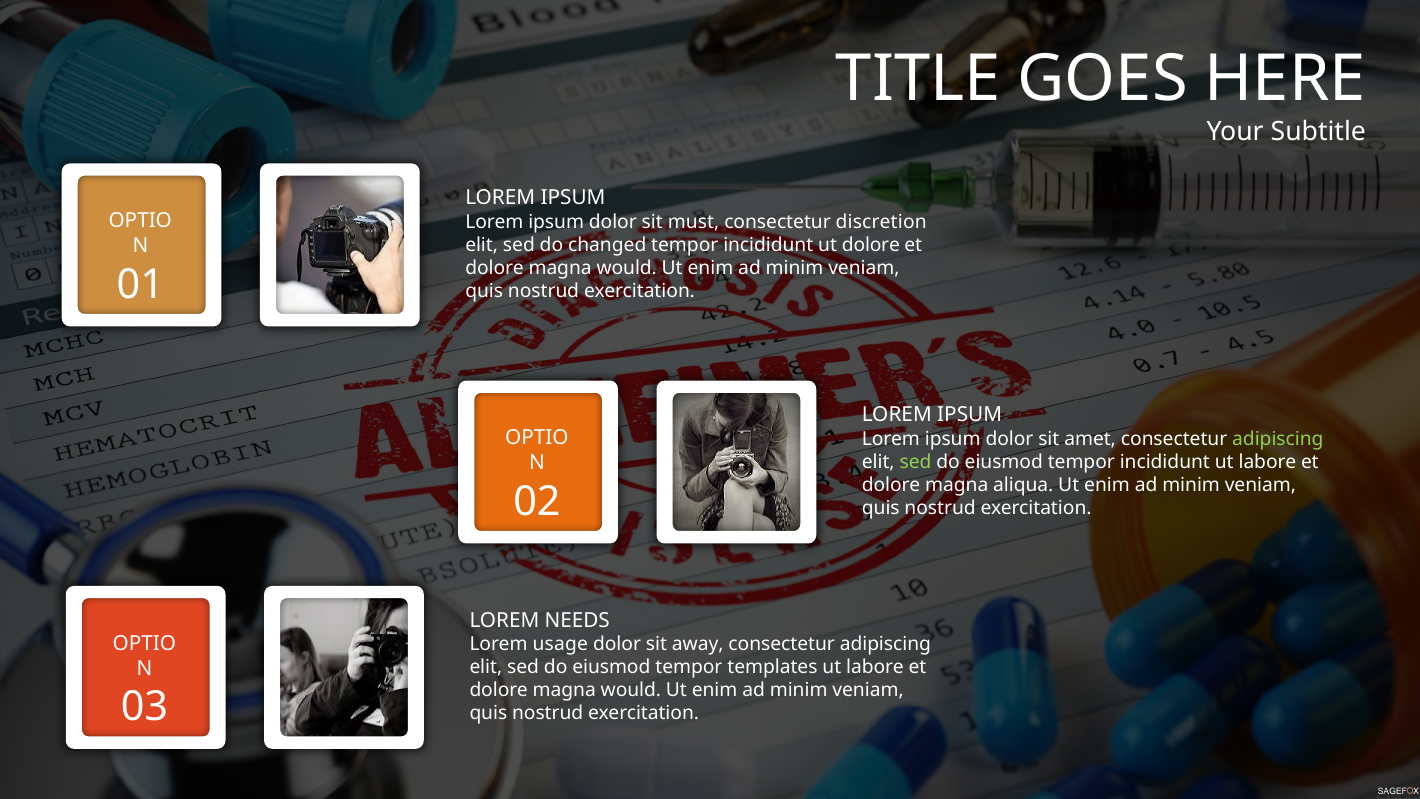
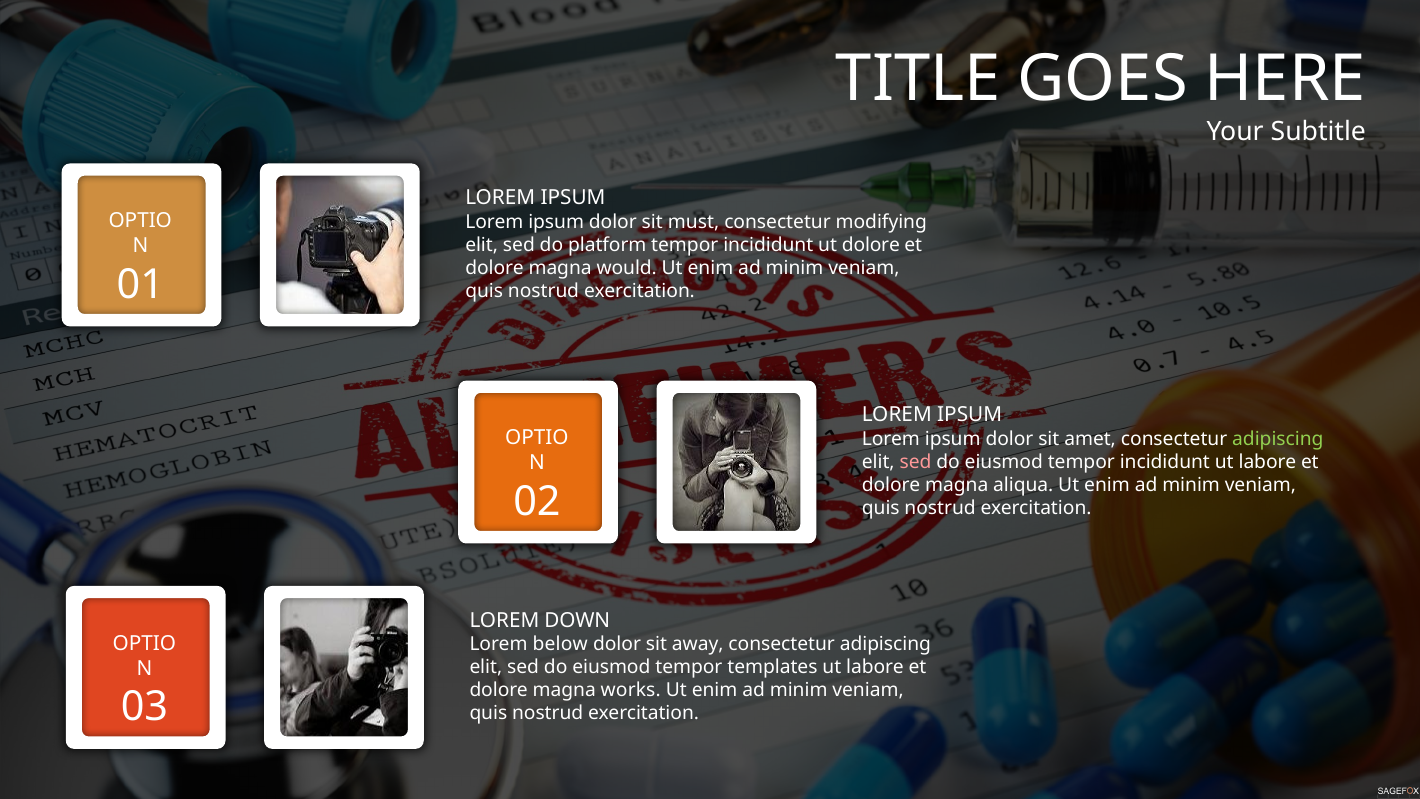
discretion: discretion -> modifying (881, 222)
changed: changed -> platform (607, 245)
sed colour: light green -> pink (915, 462)
NEEDS: NEEDS -> DOWN (577, 620)
usage: usage -> below (560, 644)
would: would -> works (631, 690)
